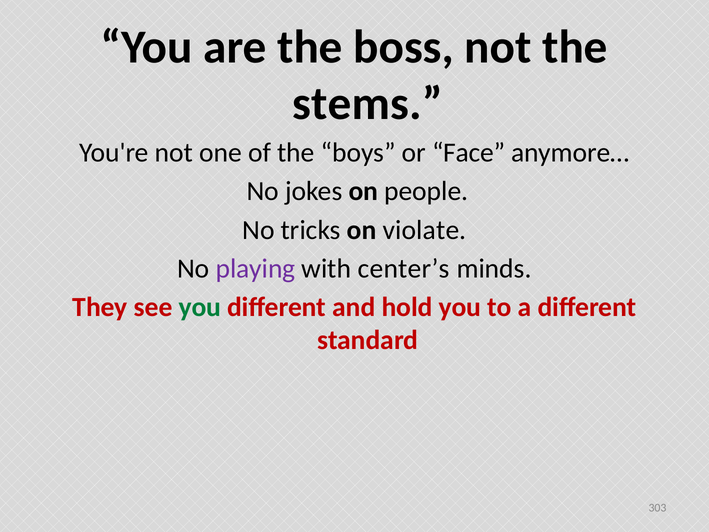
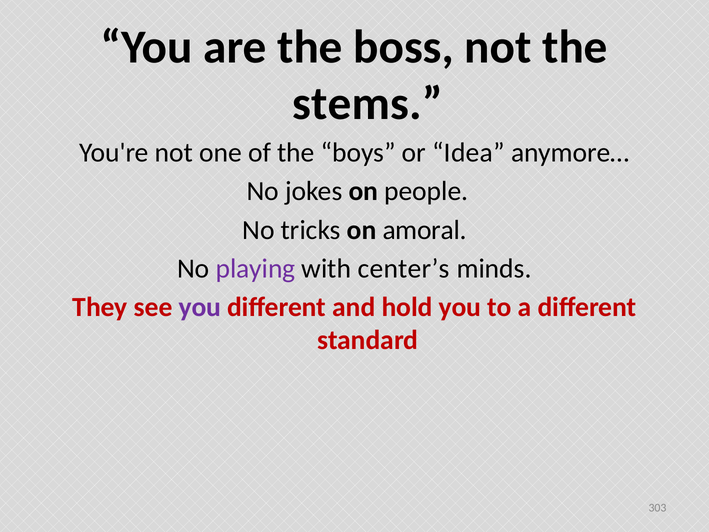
Face: Face -> Idea (468, 153)
violate: violate -> amoral (425, 230)
you colour: green -> purple (200, 307)
